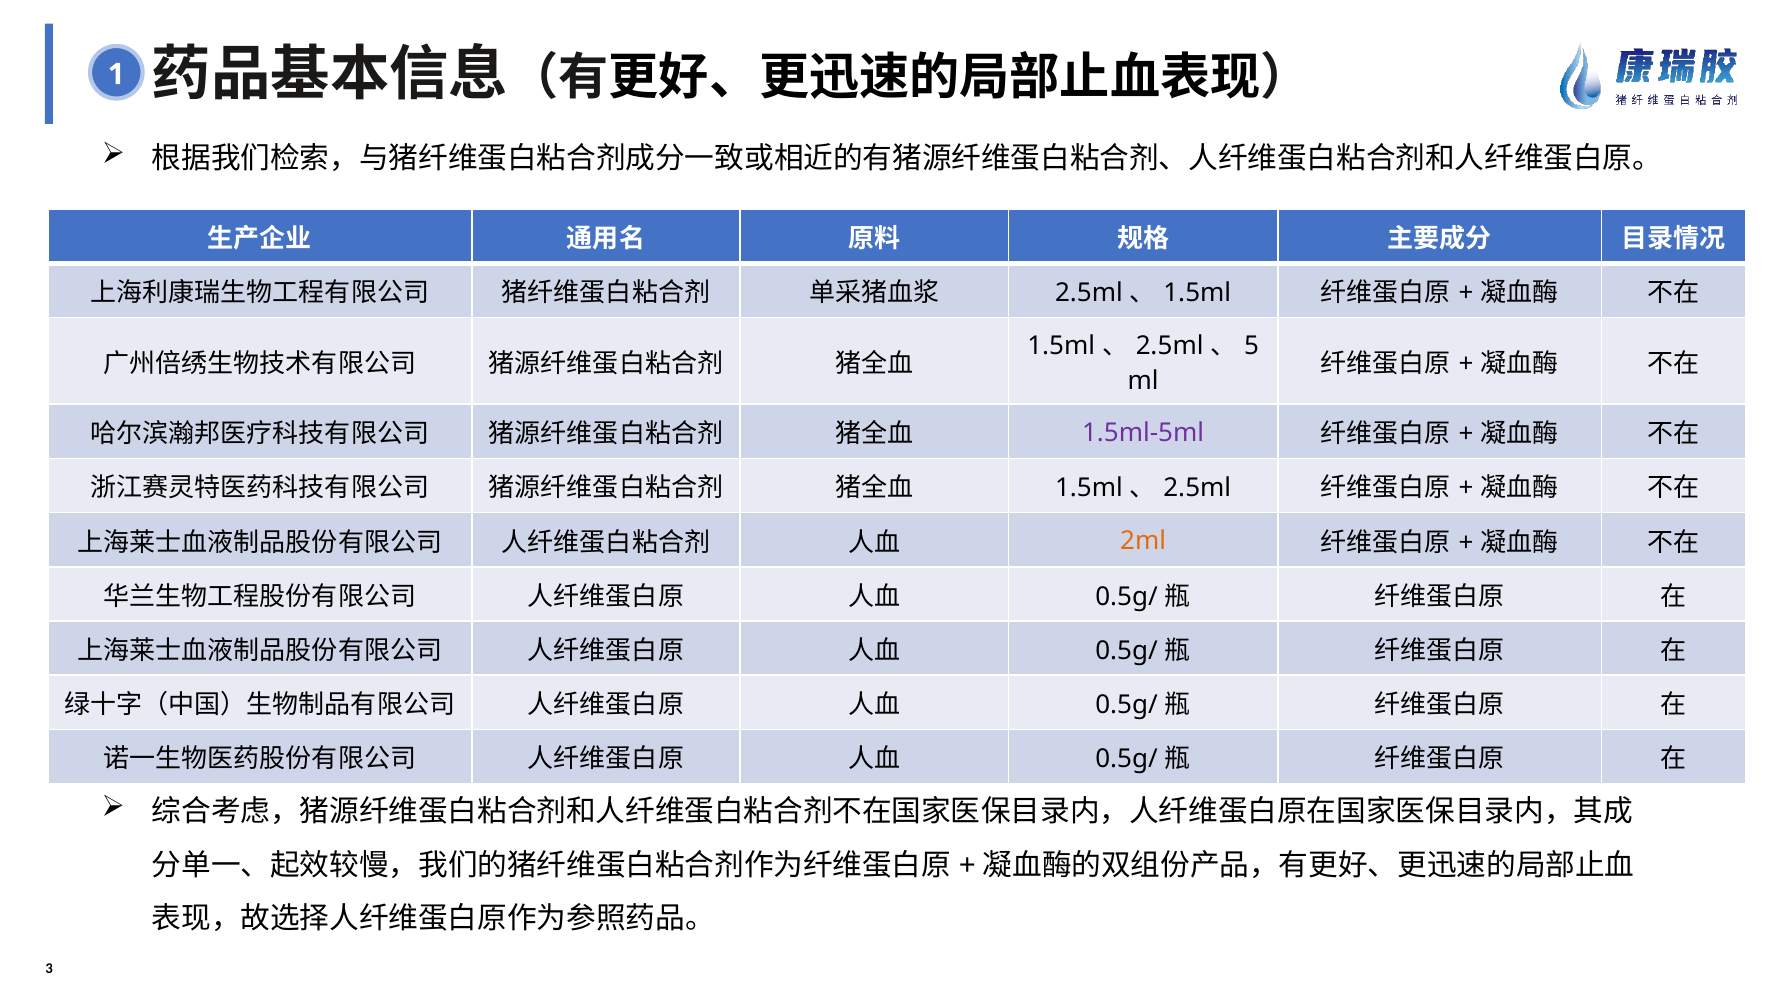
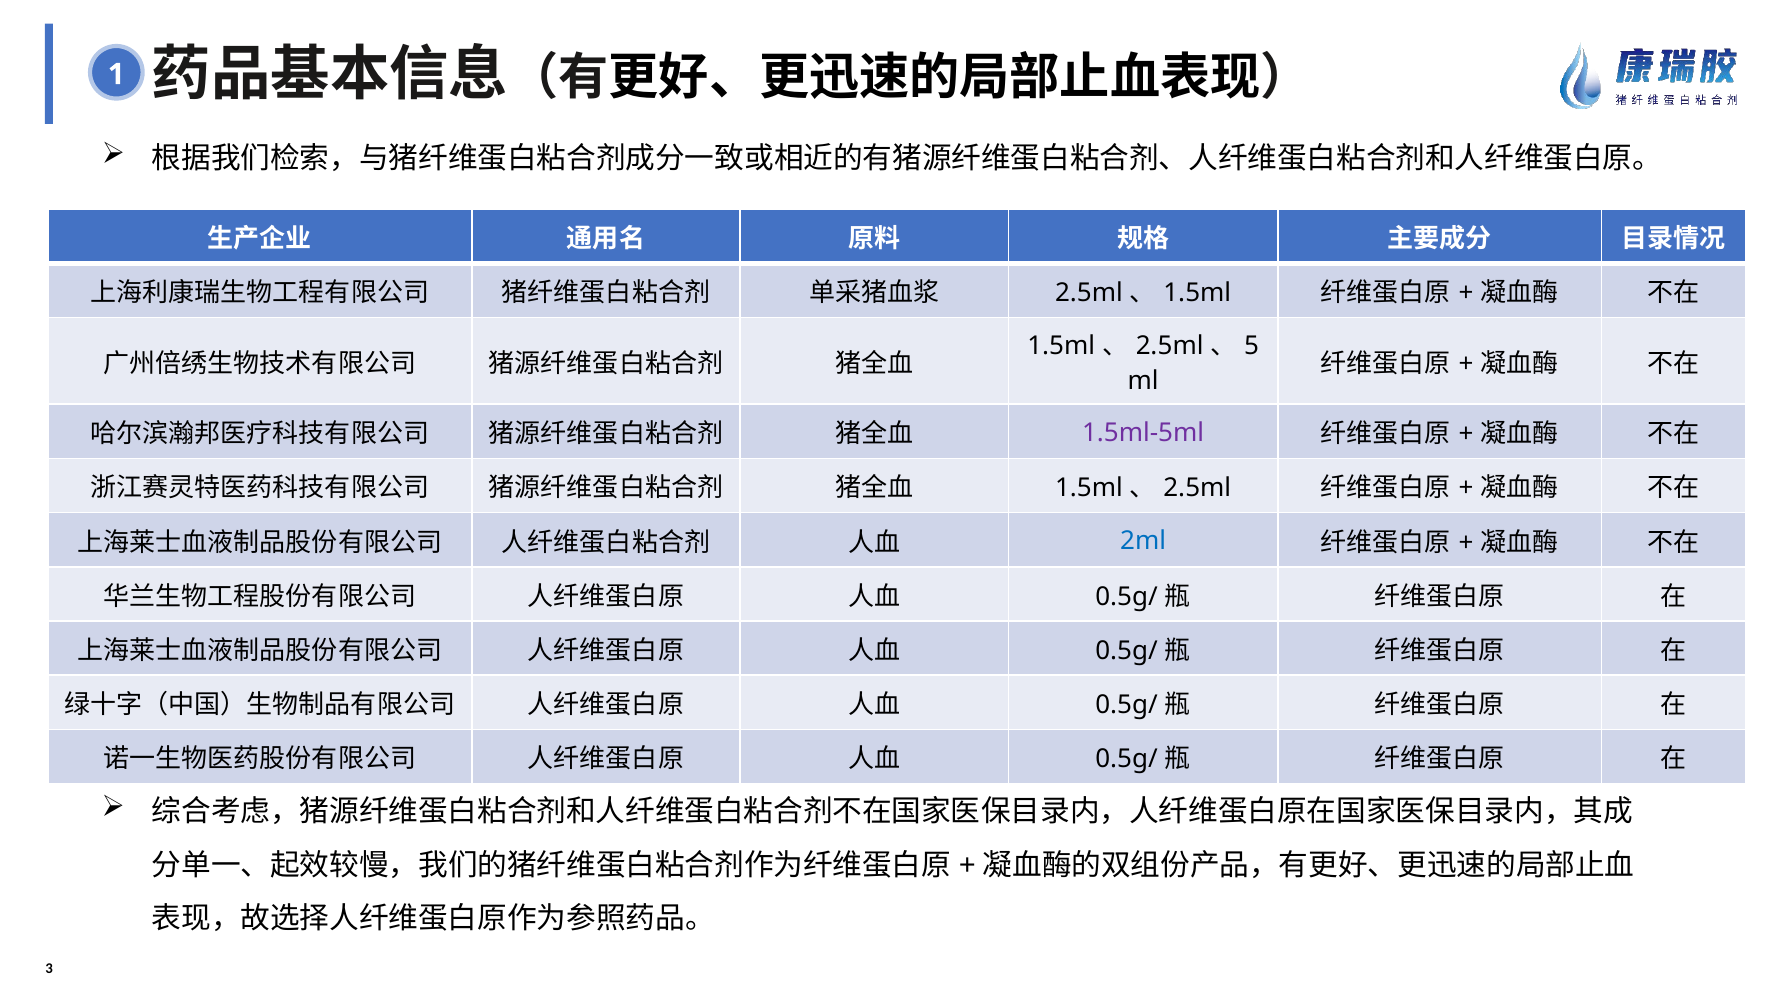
2ml colour: orange -> blue (1143, 541)
